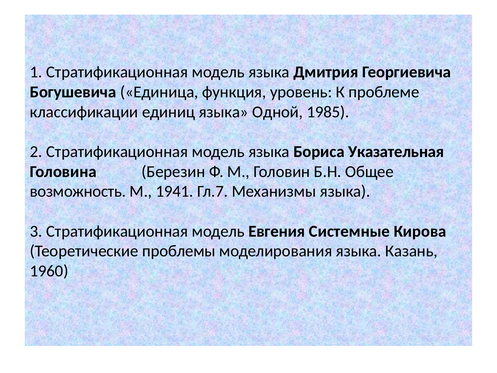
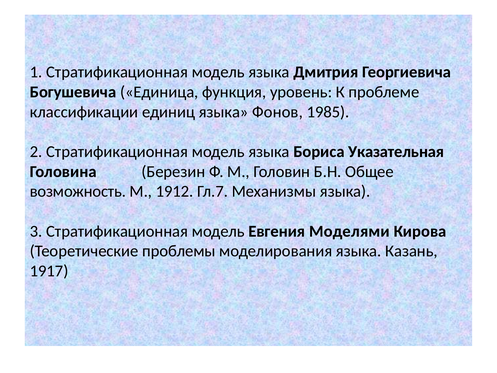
Одной: Одной -> Фонов (278, 112)
1941: 1941 -> 1912 (175, 191)
Системные: Системные -> Моделями (349, 231)
1960: 1960 -> 1917 (49, 271)
